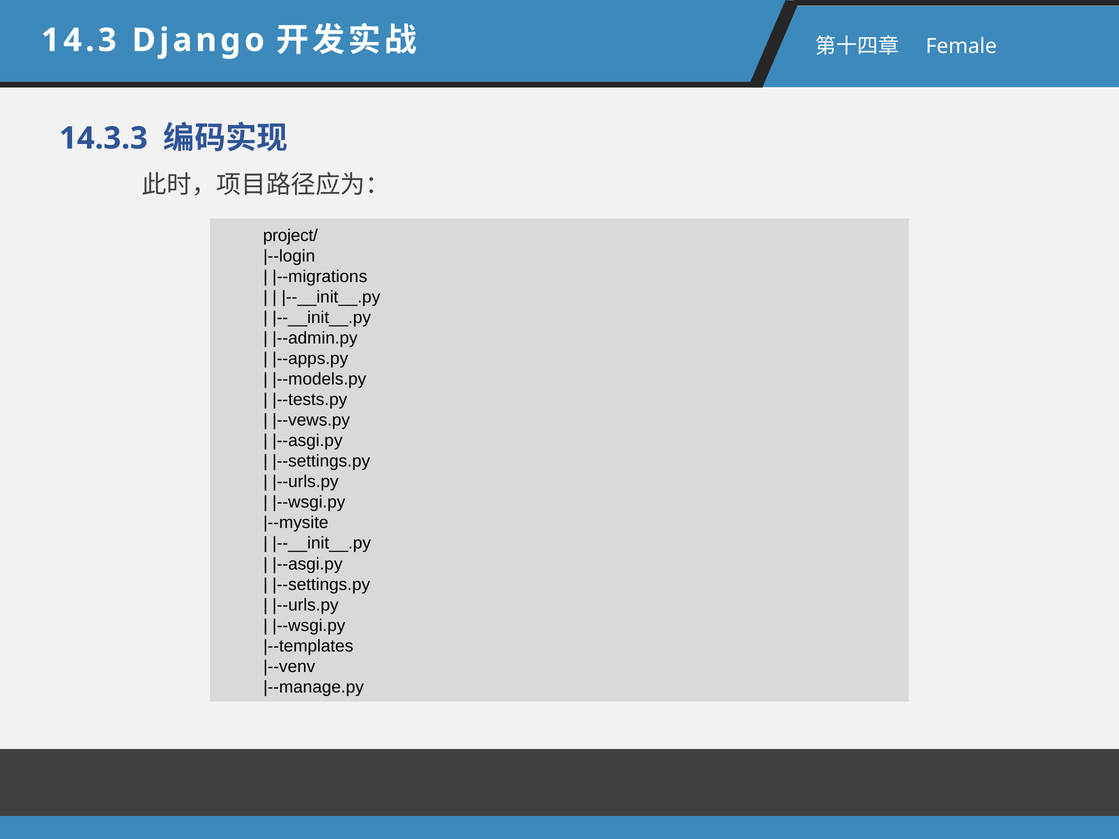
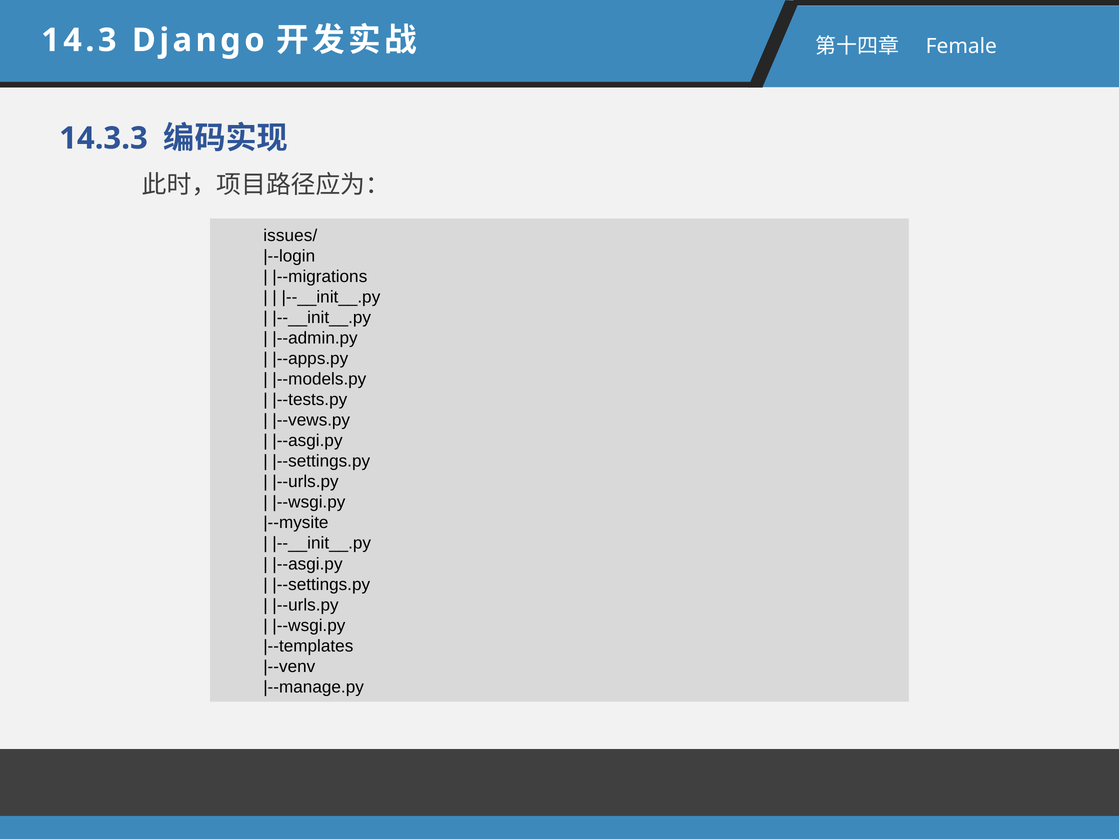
project/: project/ -> issues/ (290, 236)
